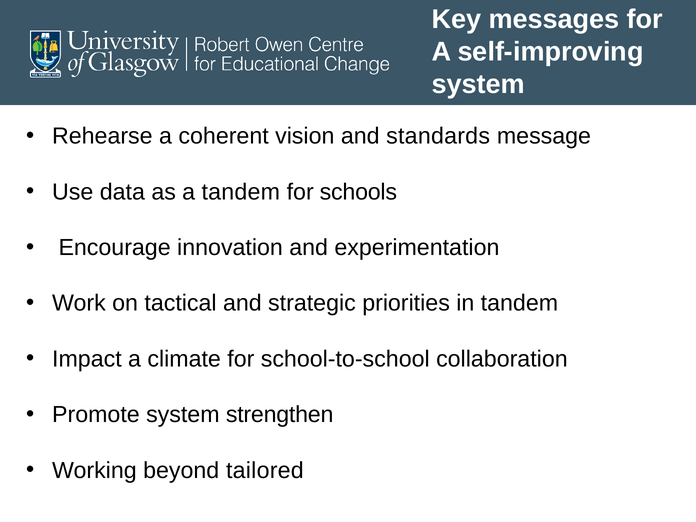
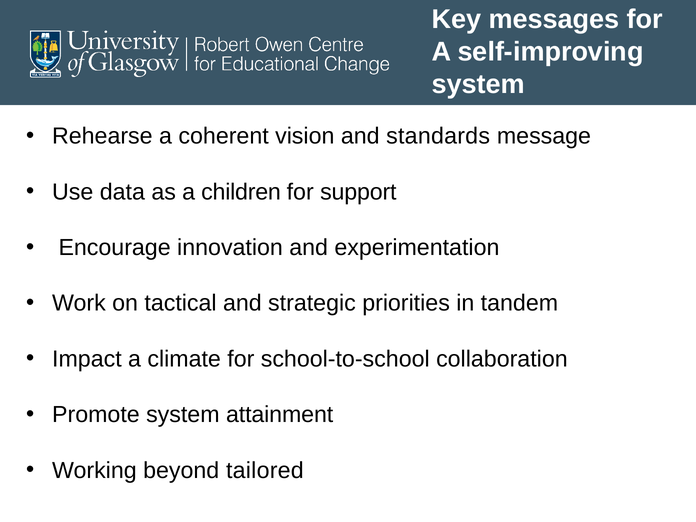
a tandem: tandem -> children (241, 192)
schools: schools -> support (358, 192)
strengthen: strengthen -> attainment (280, 415)
